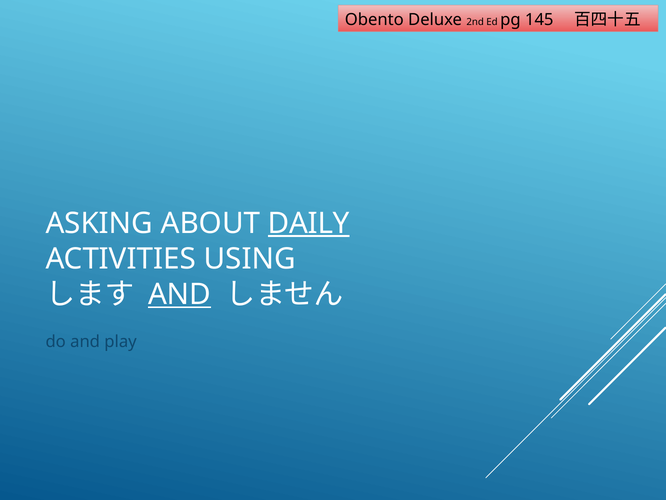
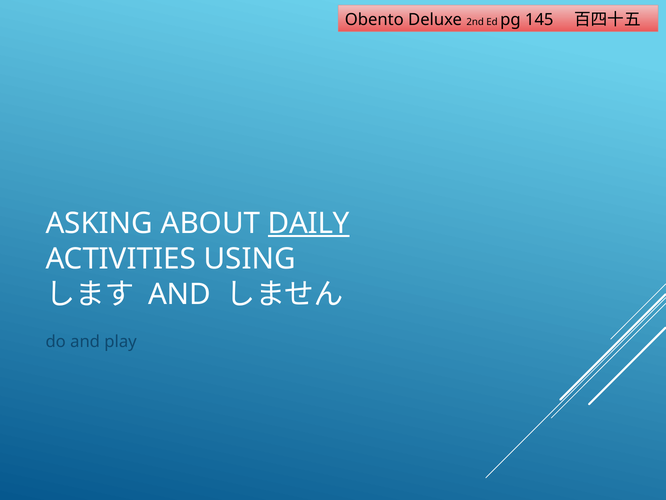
AND underline: present -> none (180, 294)
